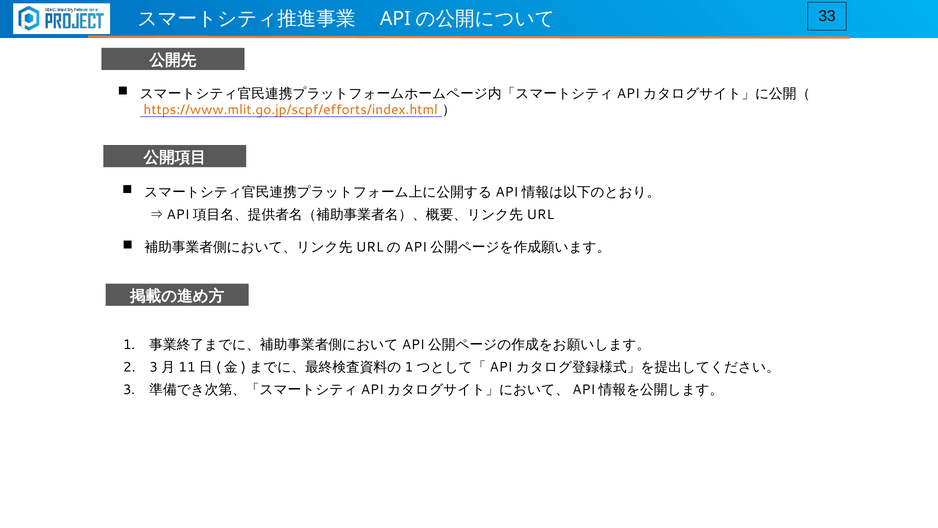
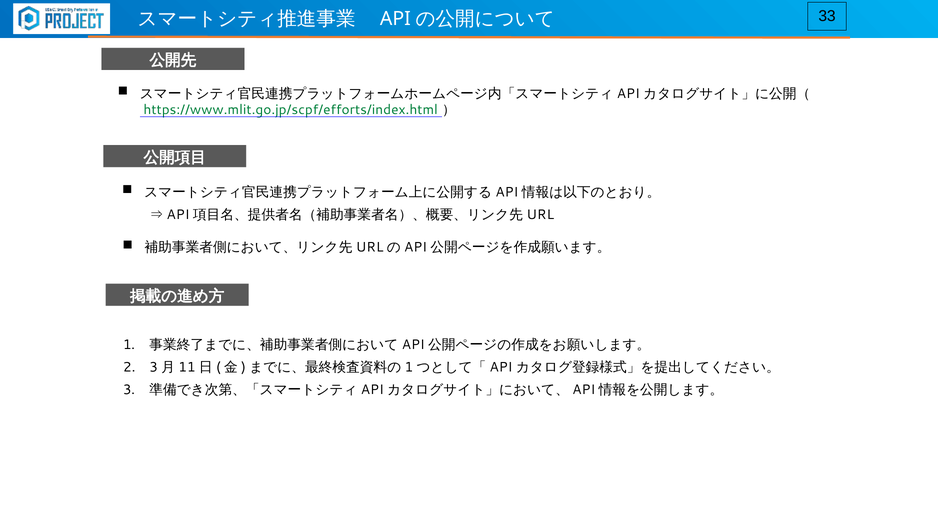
https://www.mlit.go.jp/scpf/efforts/index.html colour: orange -> green (291, 110)
